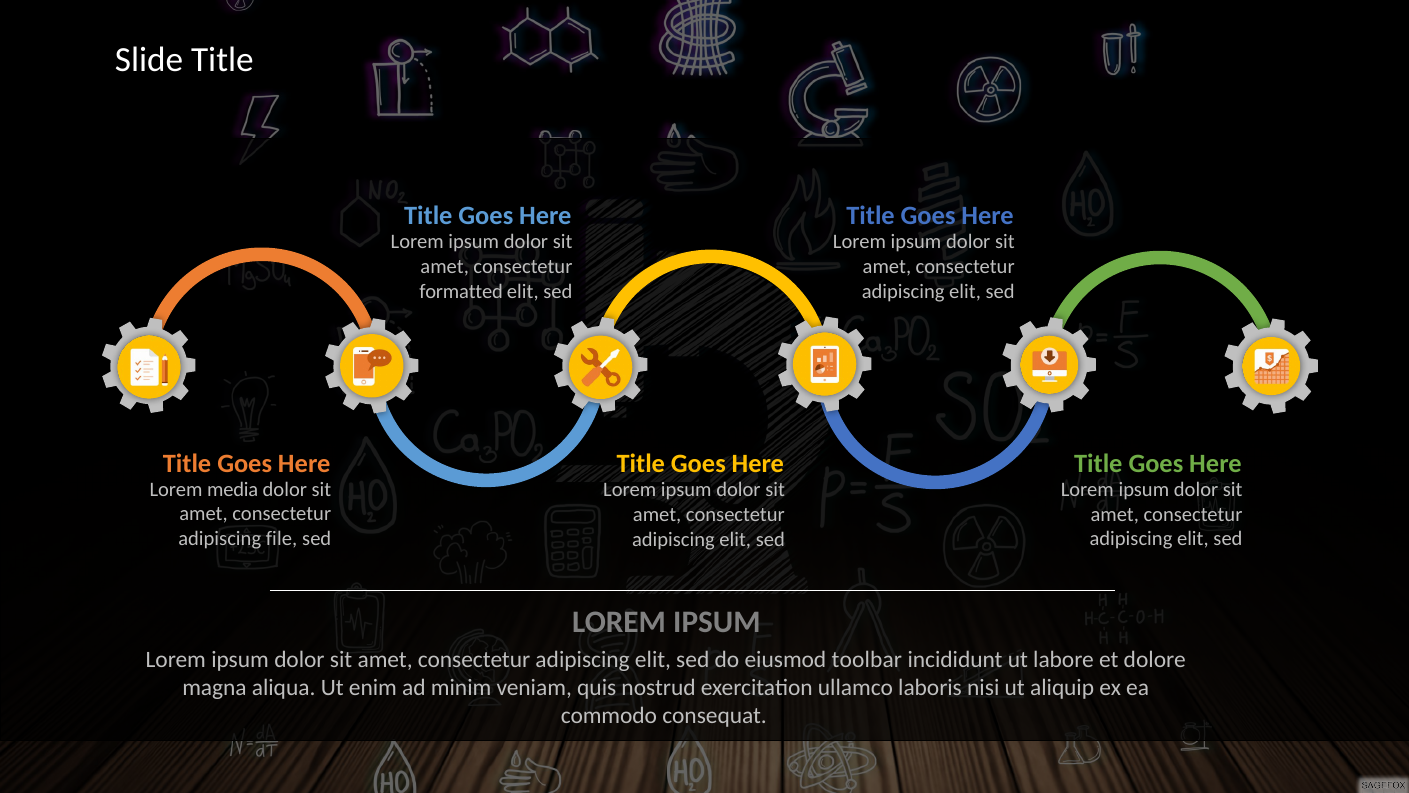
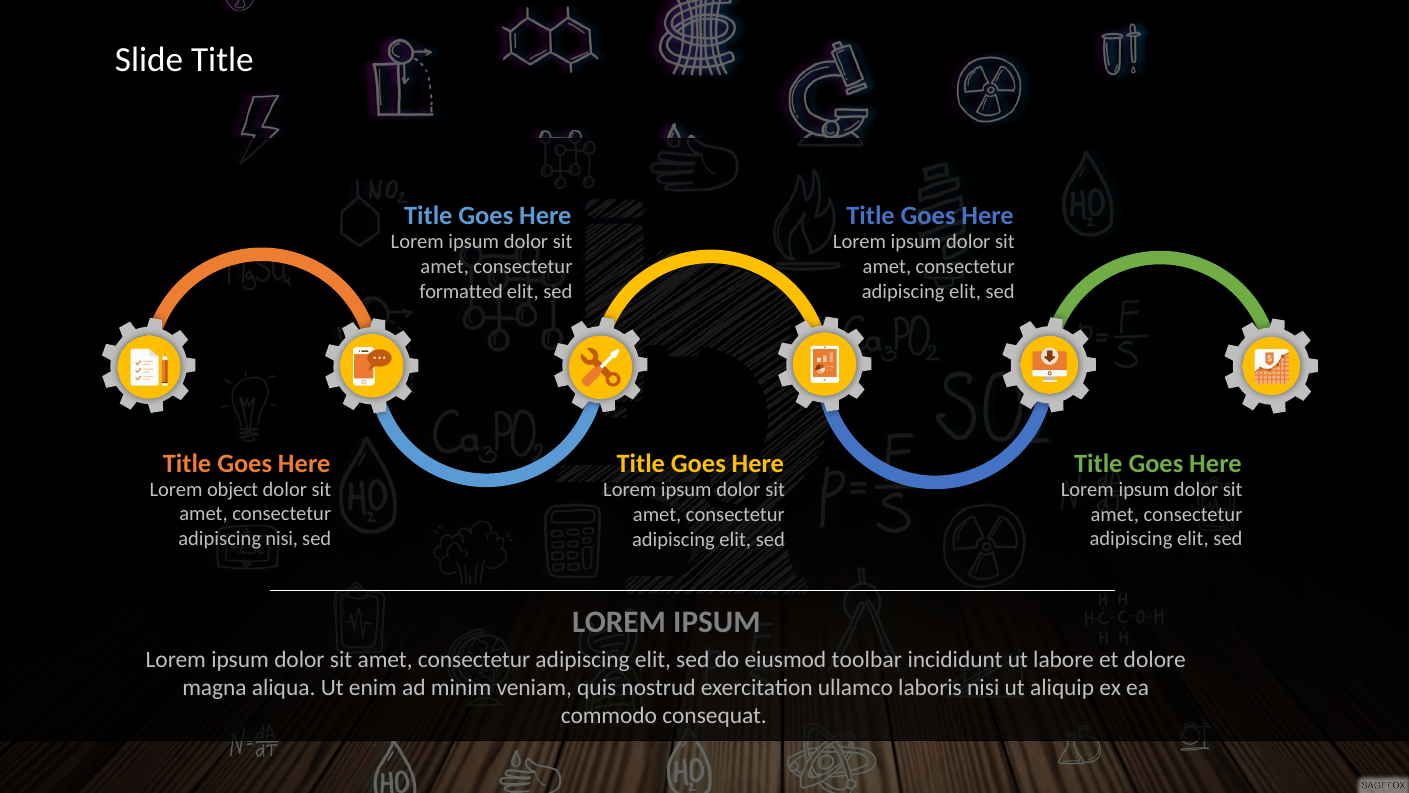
media: media -> object (233, 489)
adipiscing file: file -> nisi (282, 539)
